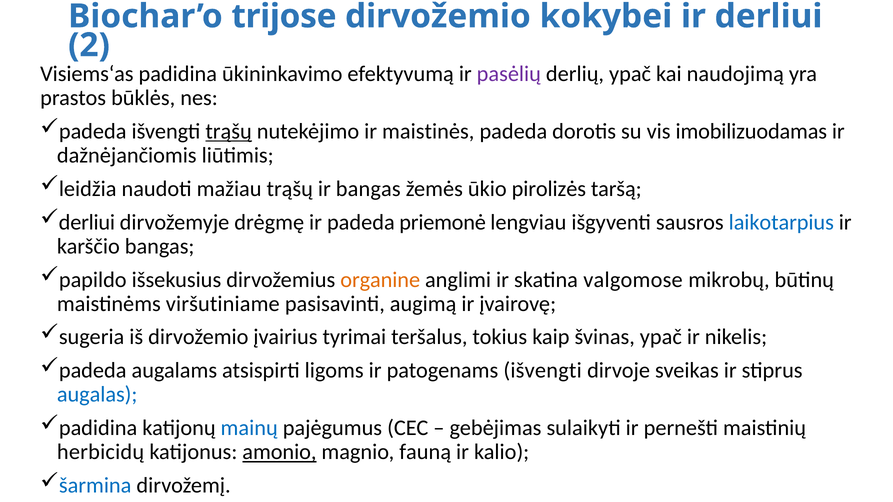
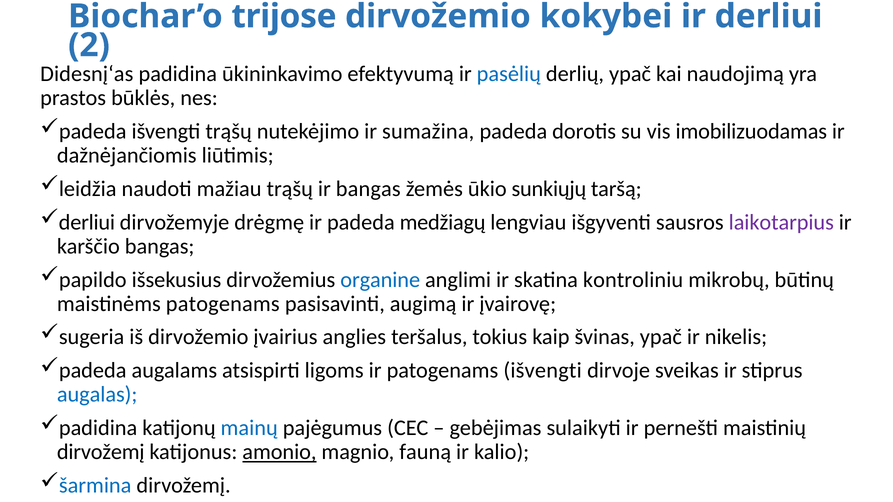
Visiems‘as: Visiems‘as -> Didesnį‘as (87, 74)
pasėlių colour: purple -> blue (509, 74)
trąšų underline: present -> none (229, 131)
maistinės: maistinės -> sumažina (428, 131)
pirolizės: pirolizės -> sunkiųjų (549, 189)
priemonė: priemonė -> medžiagų (443, 222)
laikotarpius colour: blue -> purple (781, 222)
organine colour: orange -> blue (380, 280)
valgomose: valgomose -> kontroliniu (633, 280)
maistinėms viršutiniame: viršutiniame -> patogenams (223, 304)
tyrimai: tyrimai -> anglies (354, 337)
herbicidų: herbicidų -> dirvožemį (101, 452)
